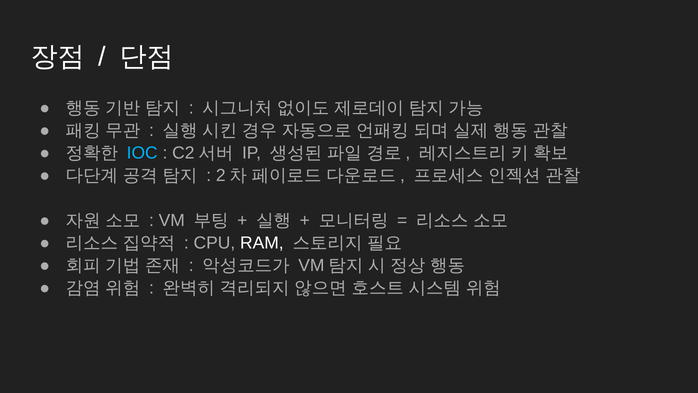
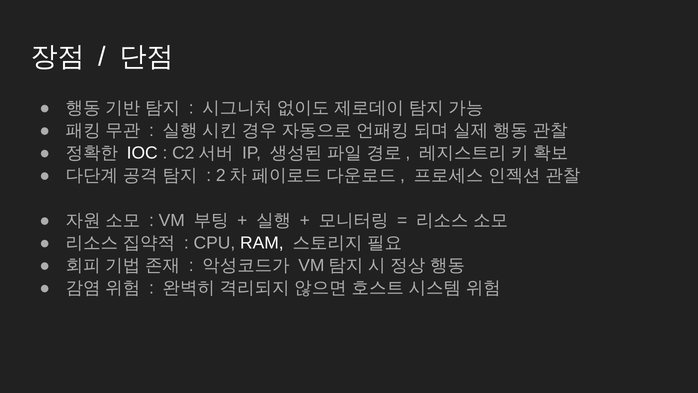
IOC colour: light blue -> white (142, 153)
